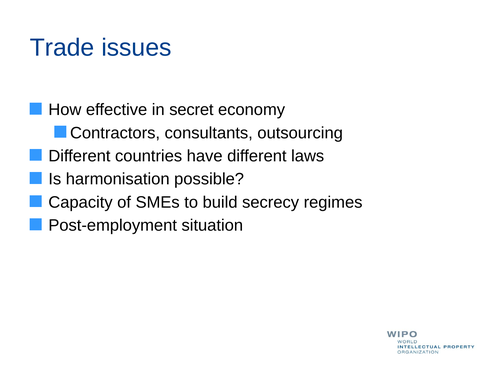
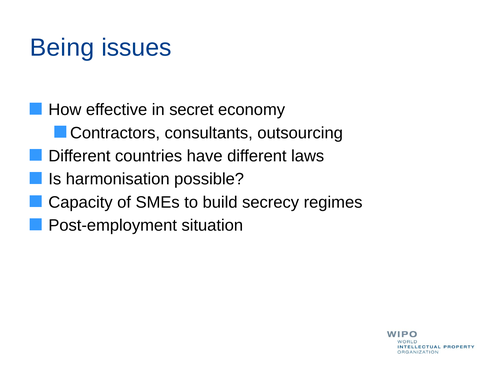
Trade: Trade -> Being (62, 48)
